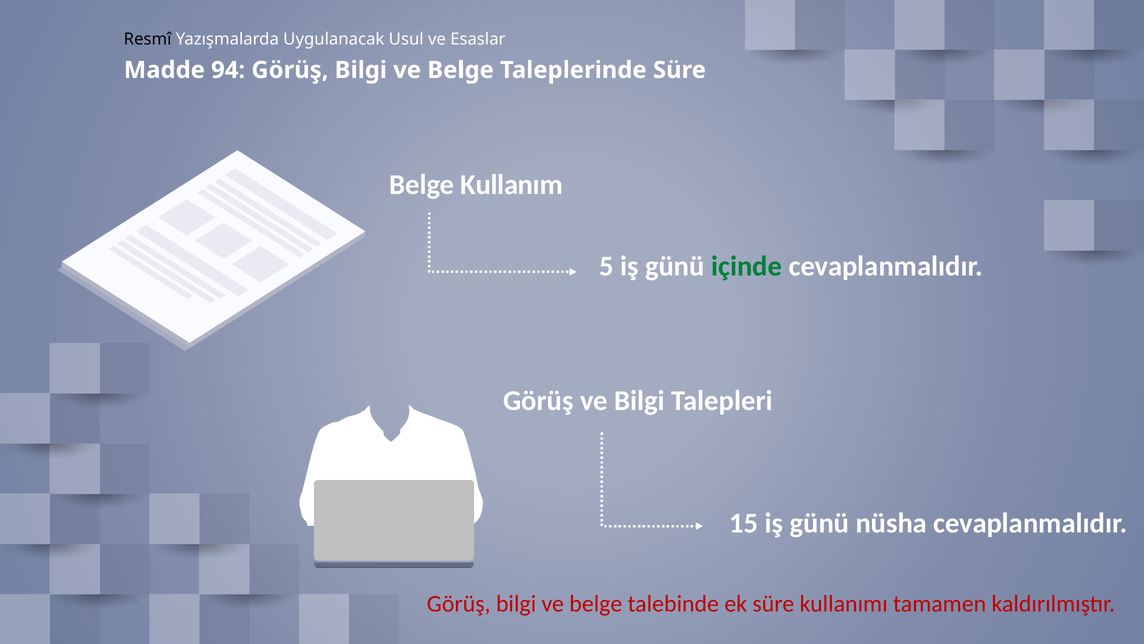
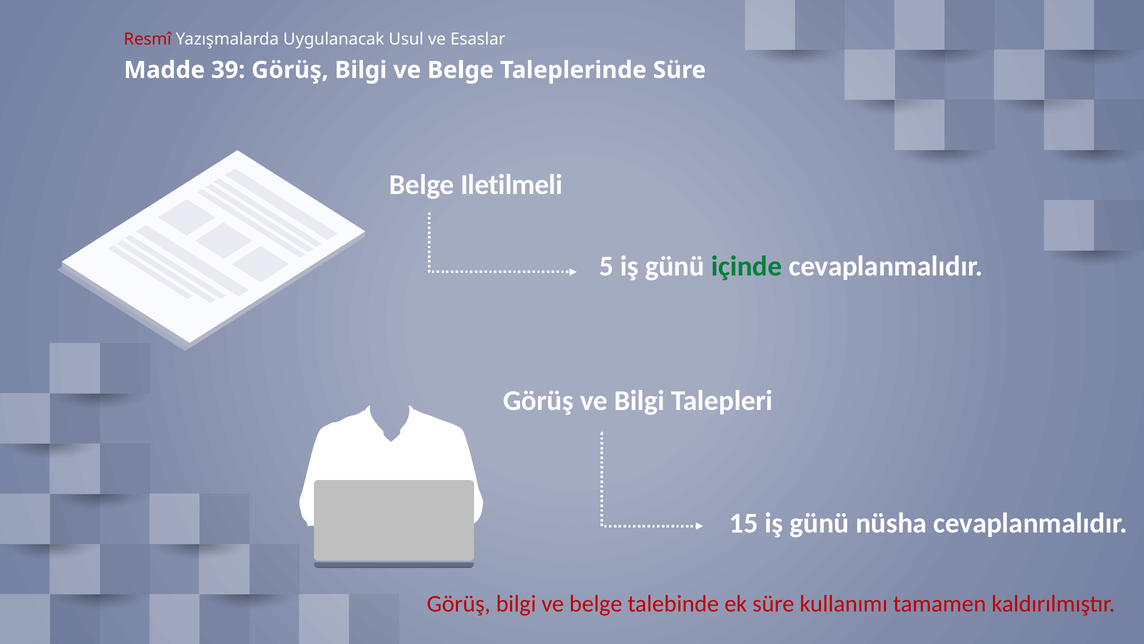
Resmî colour: black -> red (148, 39)
94: 94 -> 39 (228, 70)
Kullanım: Kullanım -> Iletilmeli (512, 185)
